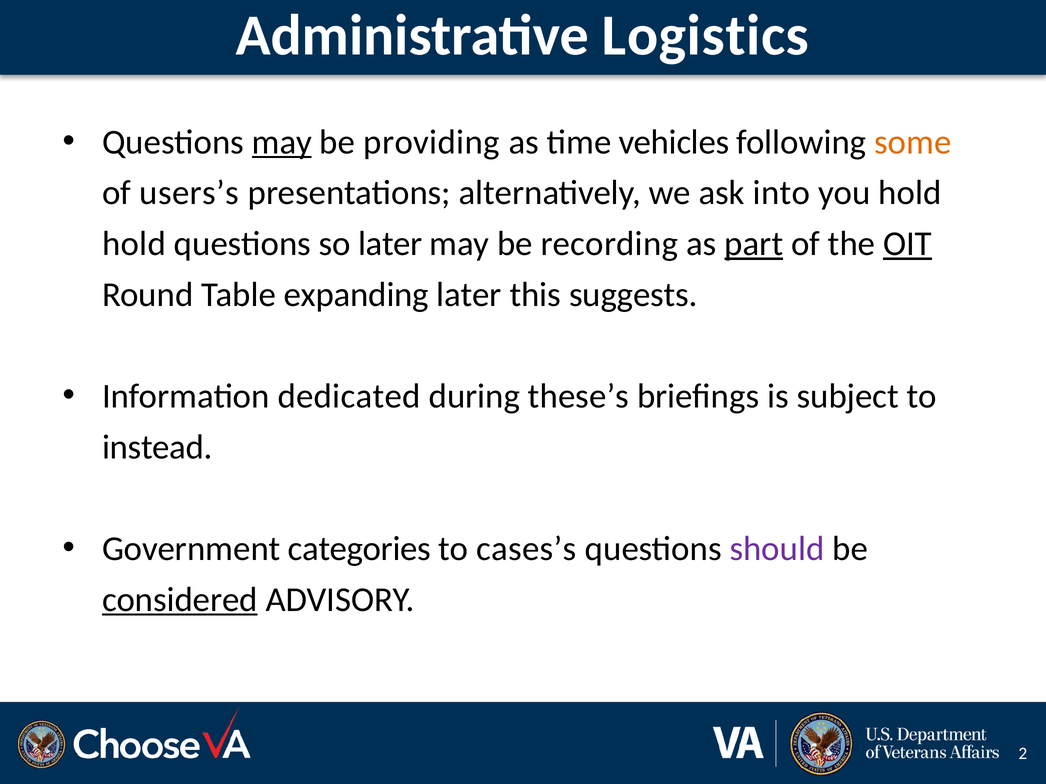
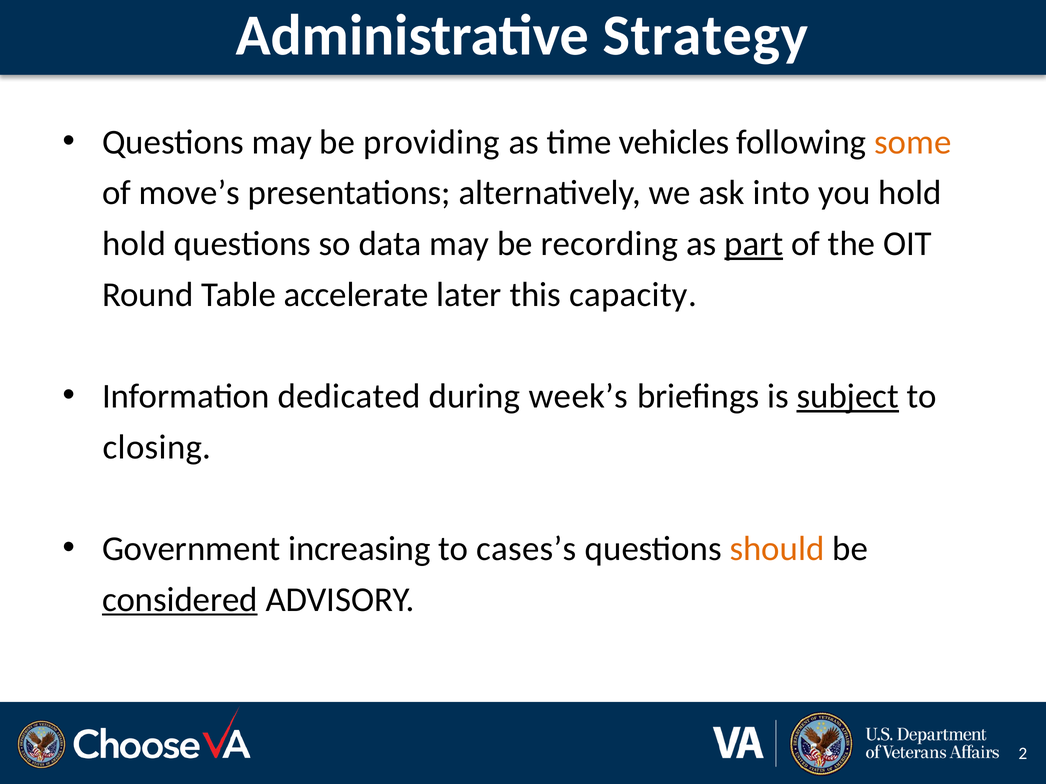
Logistics: Logistics -> Strategy (706, 35)
may underline: present -> none (282, 142)
users’s: users’s -> move’s (189, 193)
so later: later -> data (390, 244)
OIT underline: present -> none (907, 244)
expanding: expanding -> accelerate (356, 295)
suggests: suggests -> capacity (633, 295)
these’s: these’s -> week’s (578, 397)
subject underline: none -> present (848, 397)
instead: instead -> closing (157, 447)
categories: categories -> increasing (359, 549)
should colour: purple -> orange (777, 549)
